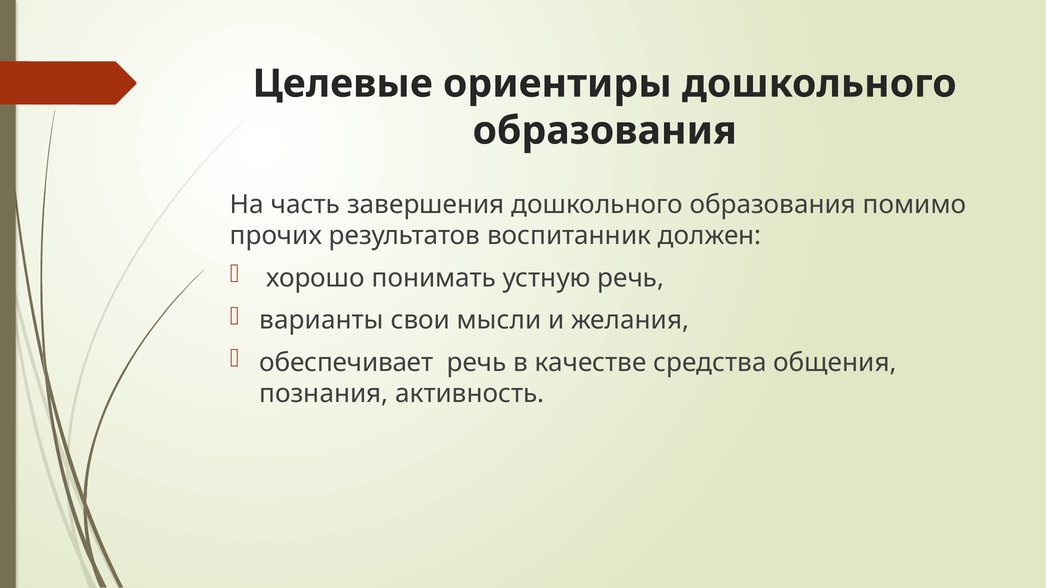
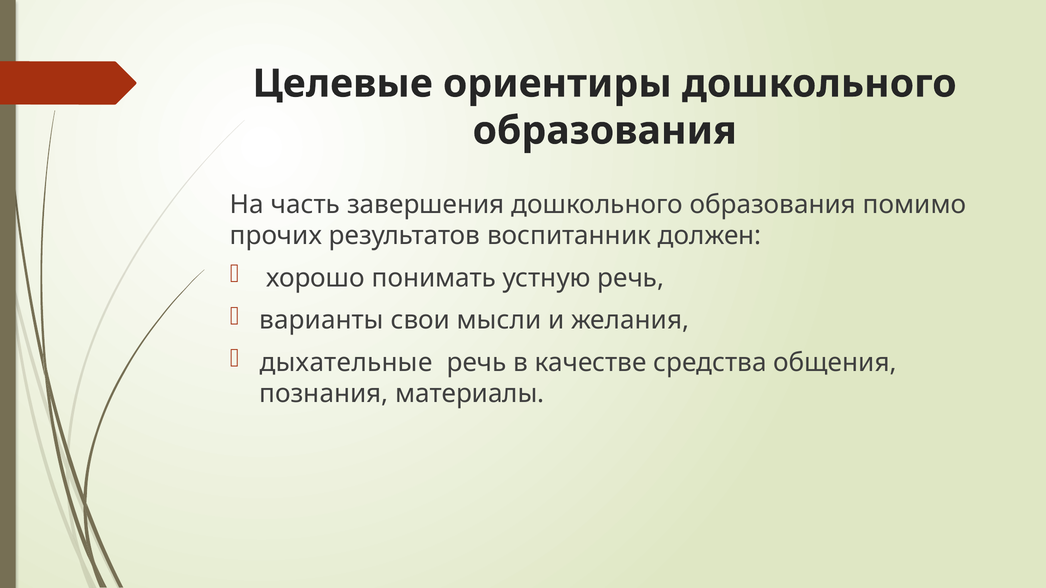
обеспечивает: обеспечивает -> дыхательные (346, 363)
активность: активность -> материалы (470, 394)
